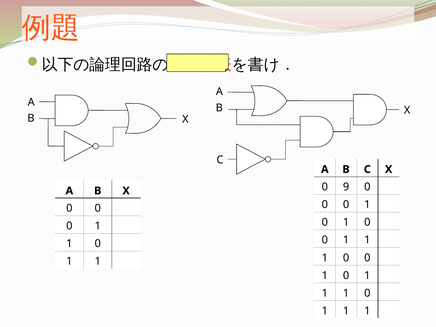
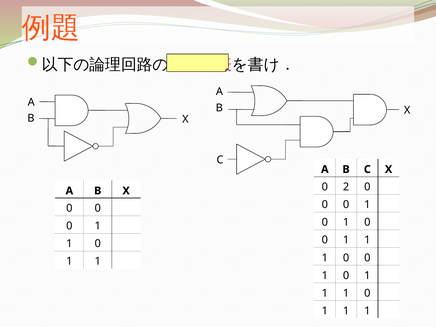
9: 9 -> 2 (346, 187)
